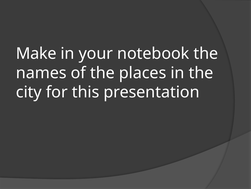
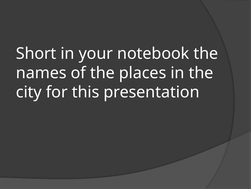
Make: Make -> Short (36, 53)
